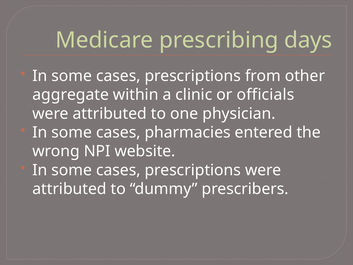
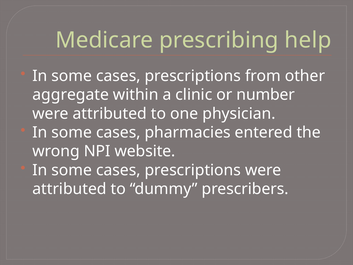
days: days -> help (308, 40)
officials: officials -> number (266, 95)
